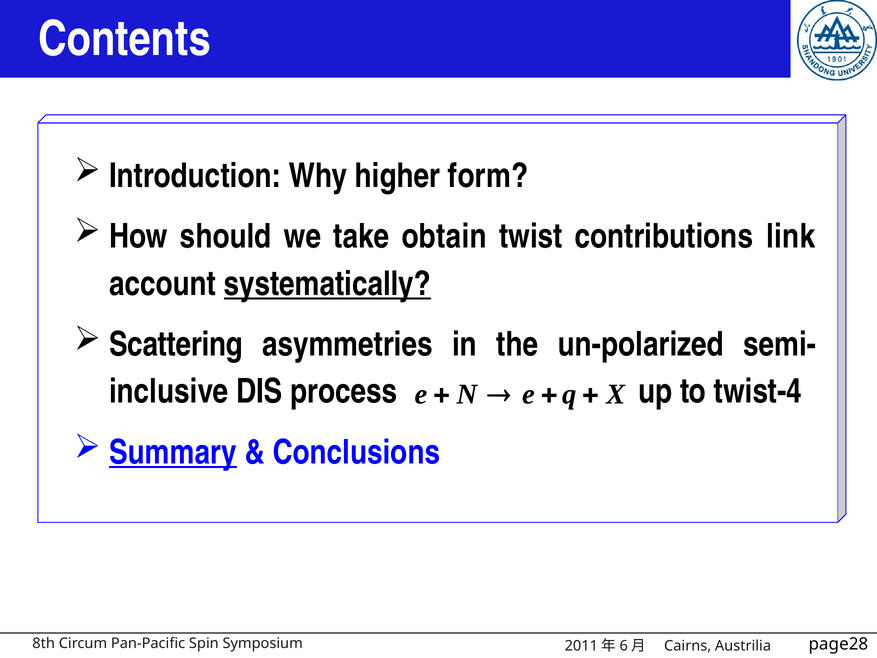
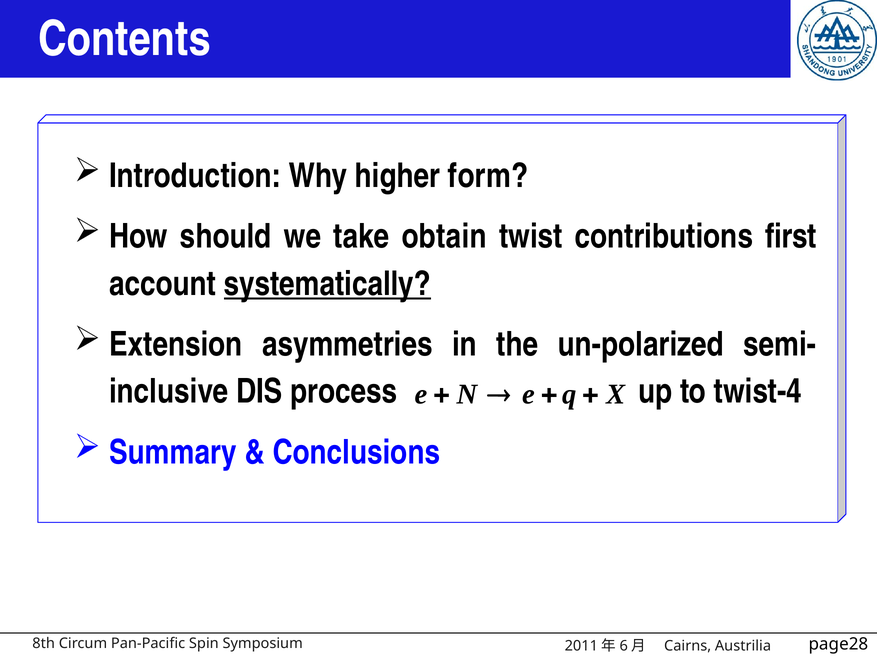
link: link -> first (791, 237)
Scattering: Scattering -> Extension (176, 344)
Summary underline: present -> none (173, 452)
